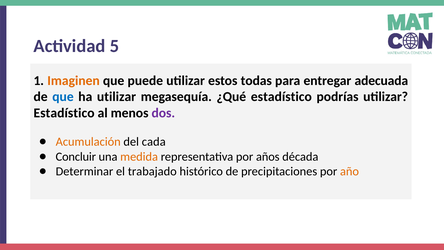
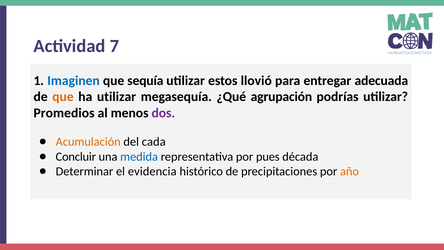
5: 5 -> 7 (114, 46)
Imaginen colour: orange -> blue (73, 80)
puede: puede -> sequía (145, 80)
todas: todas -> llovió (256, 80)
que colour: blue -> orange (63, 97)
¿Qué estadístico: estadístico -> agrupación (281, 97)
Estadístico: Estadístico -> Promedios (64, 113)
medida colour: orange -> blue (139, 157)
años: años -> pues (268, 157)
trabajado: trabajado -> evidencia (152, 171)
